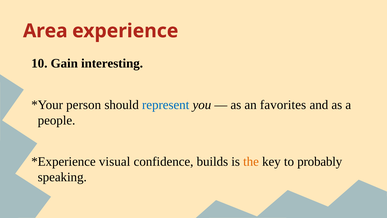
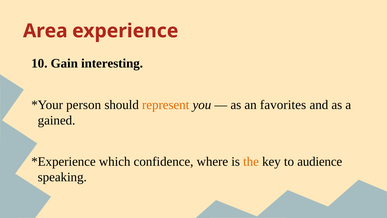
represent colour: blue -> orange (166, 105)
people: people -> gained (57, 120)
visual: visual -> which (115, 161)
builds: builds -> where (212, 161)
probably: probably -> audience (320, 161)
